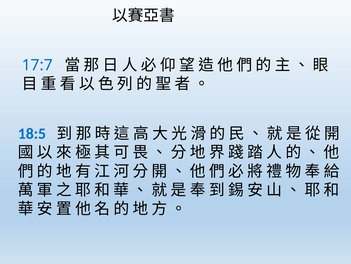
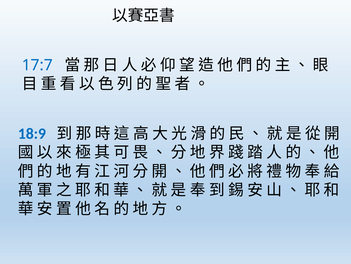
18:5: 18:5 -> 18:9 (32, 133)
